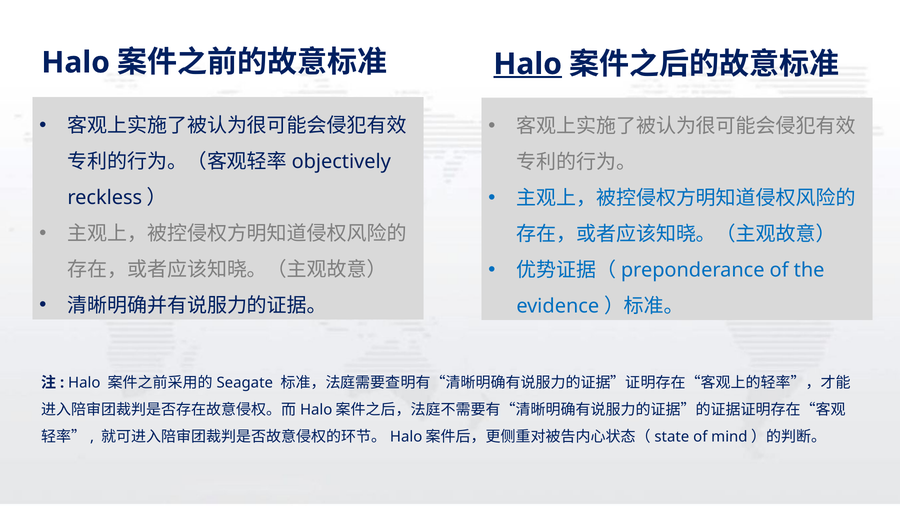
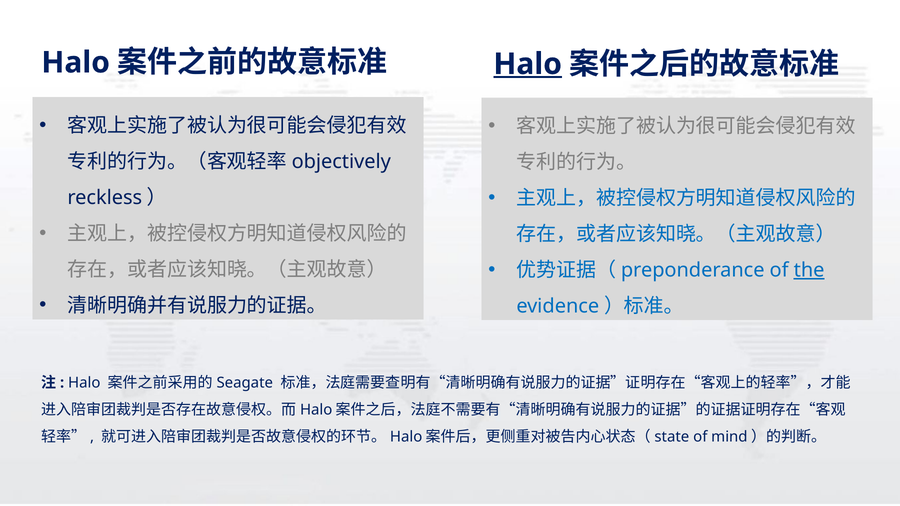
the underline: none -> present (809, 270)
